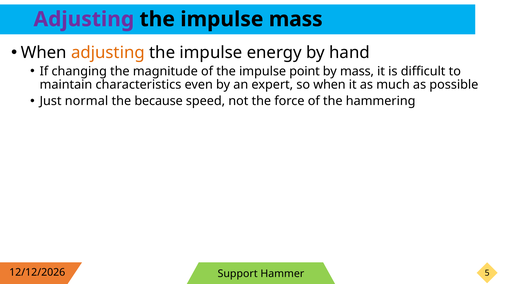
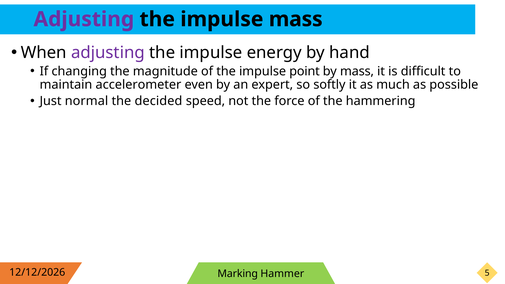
adjusting colour: orange -> purple (108, 53)
characteristics: characteristics -> accelerometer (138, 85)
so when: when -> softly (329, 85)
because: because -> decided (158, 101)
Support: Support -> Marking (238, 274)
